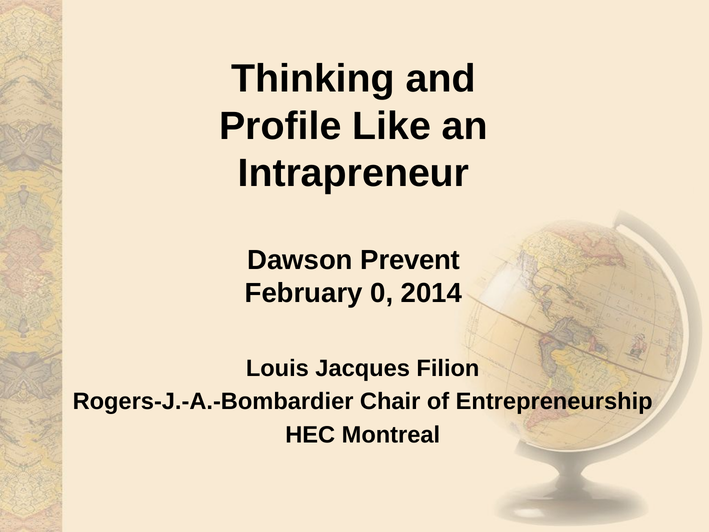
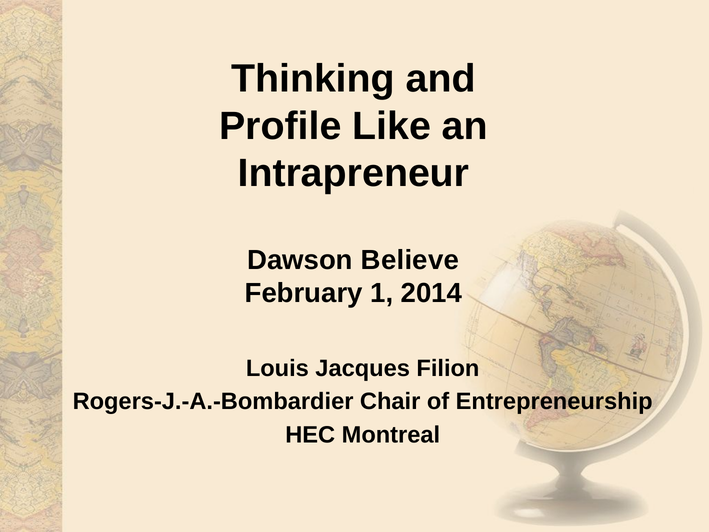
Prevent: Prevent -> Believe (410, 260)
0: 0 -> 1 (382, 293)
